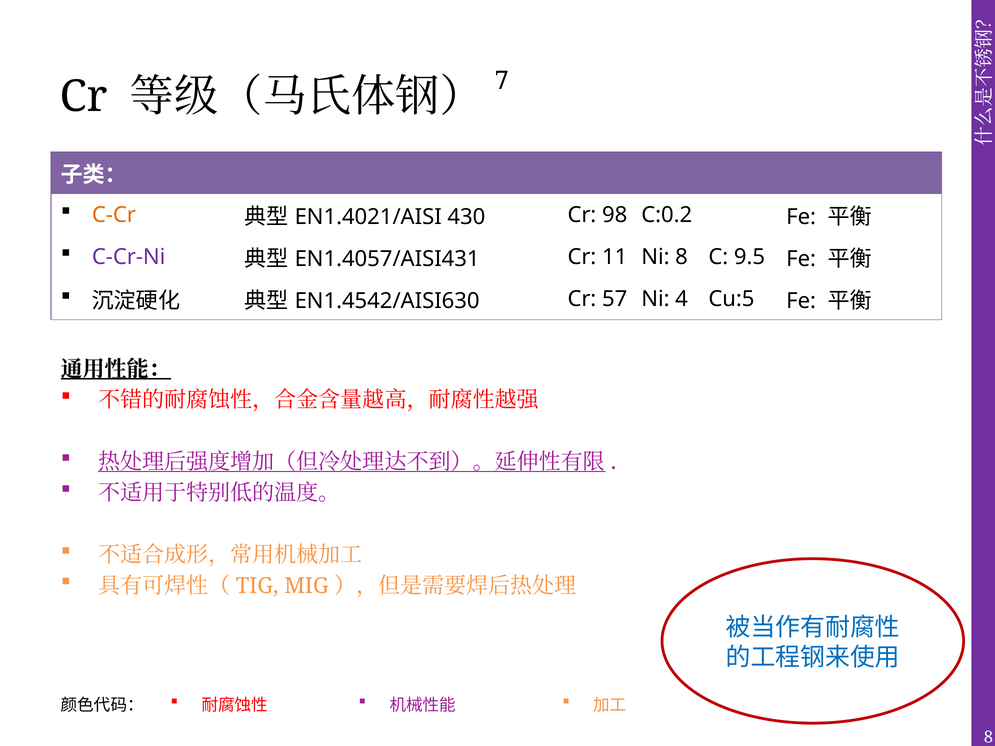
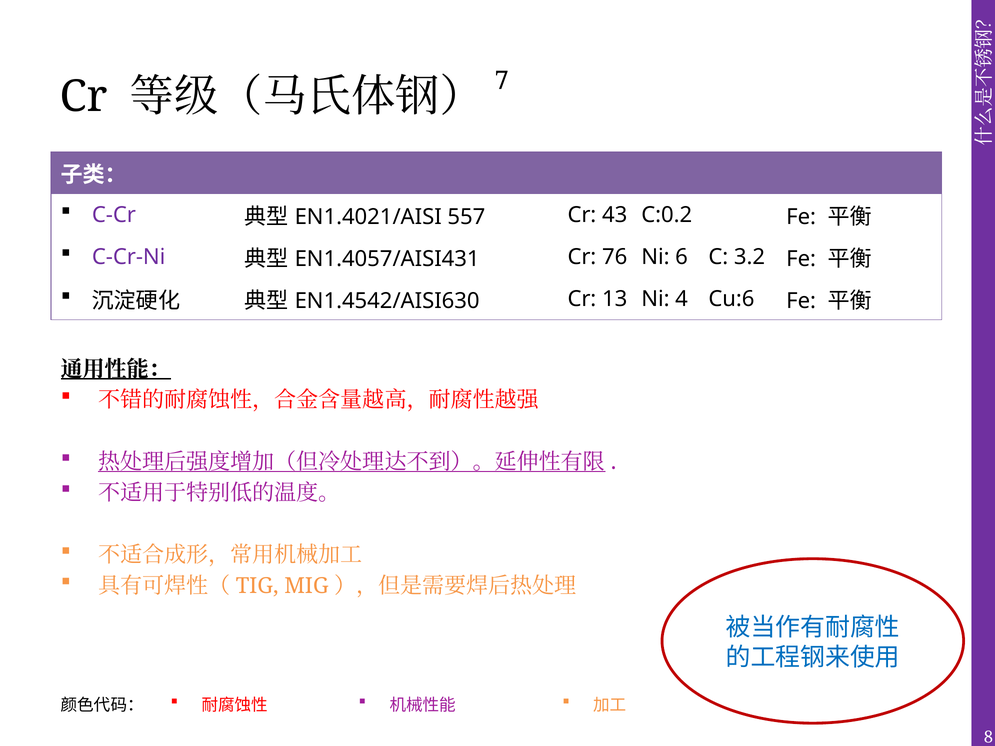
C-Cr colour: orange -> purple (114, 215)
430: 430 -> 557 (466, 217)
98: 98 -> 43 (615, 215)
11: 11 -> 76 (615, 257)
Ni 8: 8 -> 6 (682, 257)
9.5: 9.5 -> 3.2 (749, 257)
57: 57 -> 13 (615, 299)
Cu:5: Cu:5 -> Cu:6 (731, 299)
